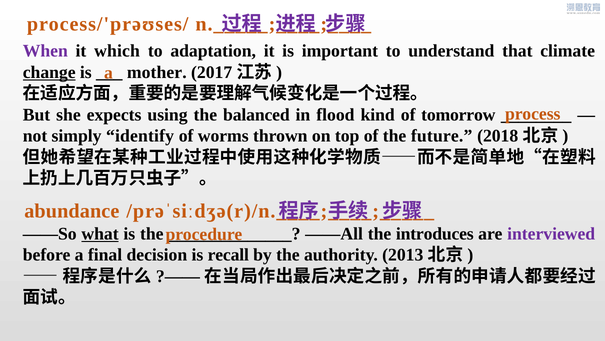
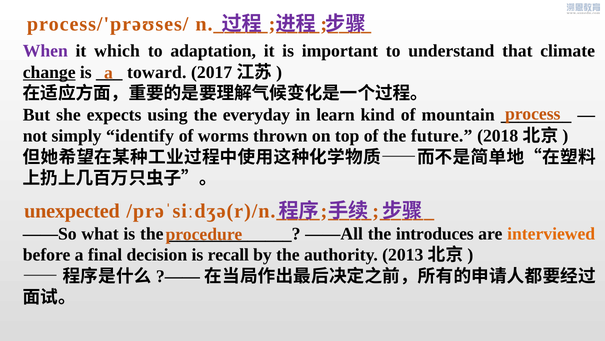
mother: mother -> toward (157, 72)
balanced: balanced -> everyday (256, 115)
flood: flood -> learn (335, 115)
tomorrow: tomorrow -> mountain (458, 115)
abundance: abundance -> unexpected (72, 211)
what underline: present -> none (100, 233)
interviewed colour: purple -> orange (551, 233)
